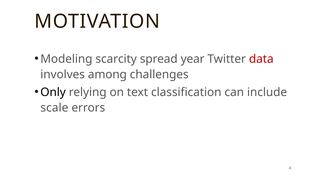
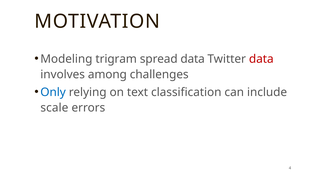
scarcity: scarcity -> trigram (116, 59)
spread year: year -> data (193, 59)
Only colour: black -> blue (53, 92)
